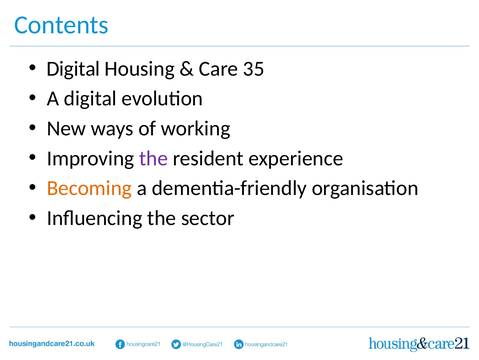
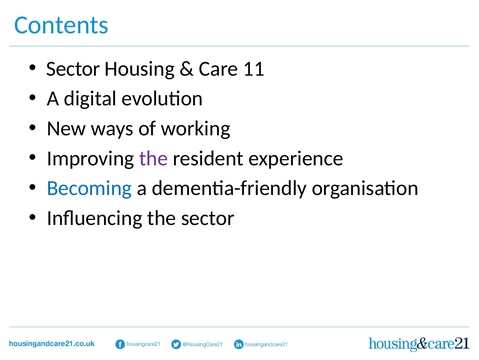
Digital: Digital -> Sector (73, 69)
35: 35 -> 11 (254, 69)
Becoming colour: orange -> blue (89, 188)
